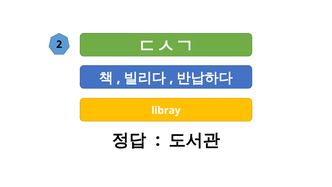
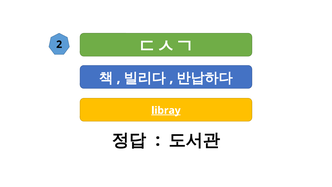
libray underline: none -> present (166, 110)
